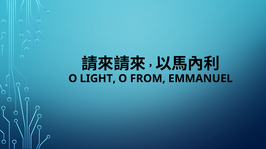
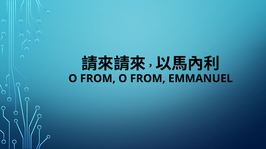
LIGHT: LIGHT -> FROM (98, 79)
